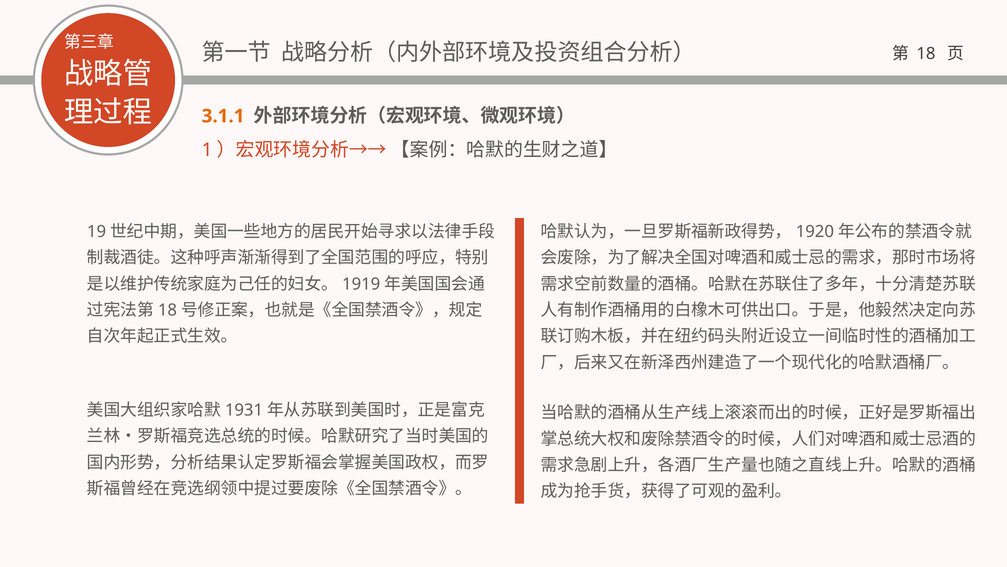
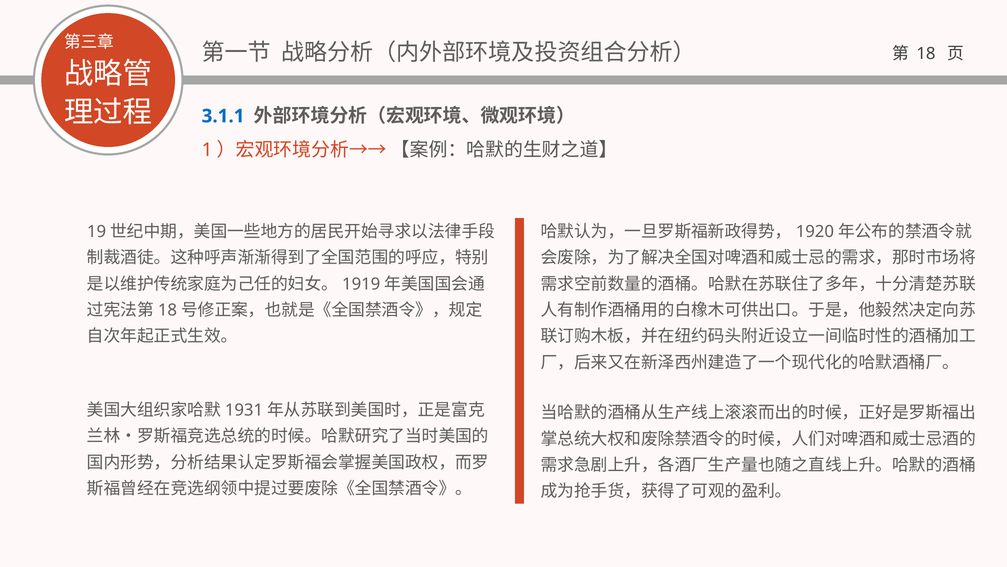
3.1.1 colour: orange -> blue (223, 116)
